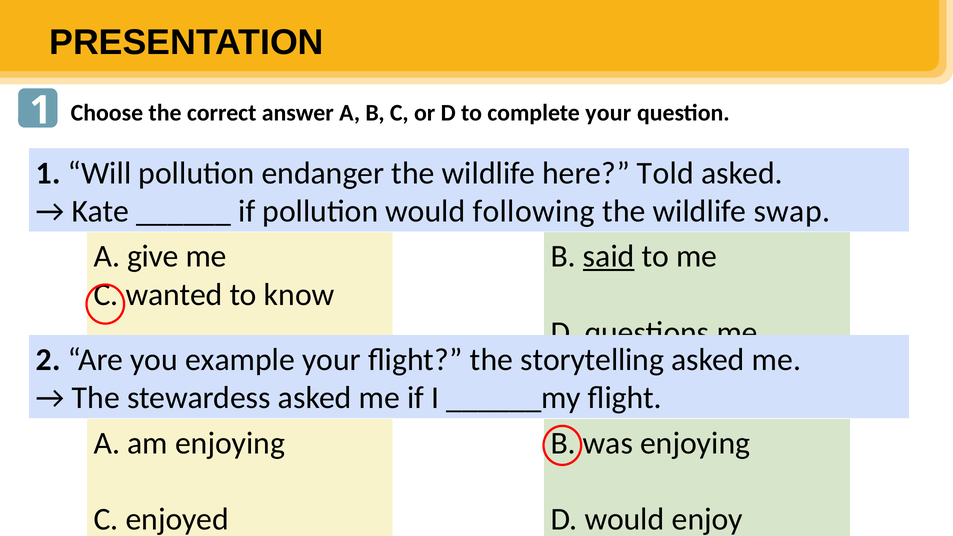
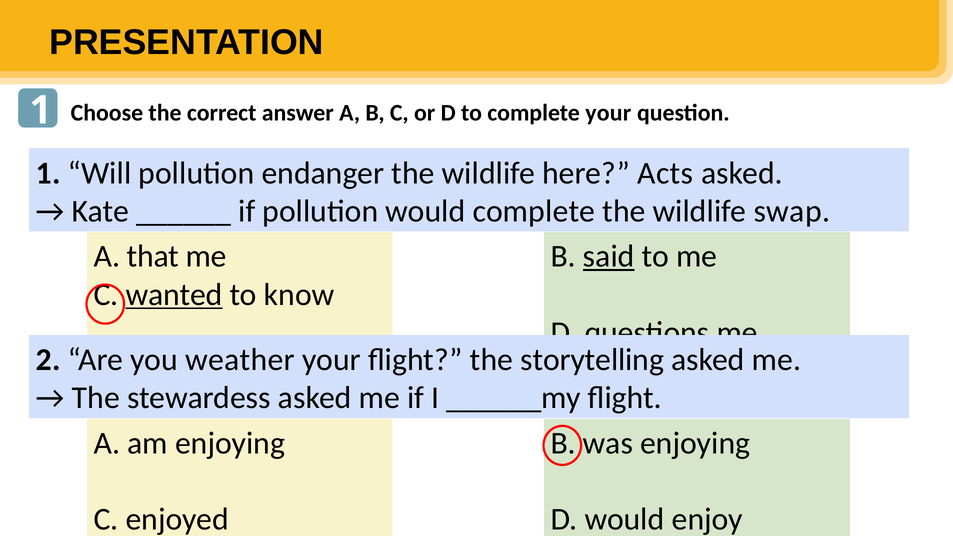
Told: Told -> Acts (665, 173)
would following: following -> complete (534, 211)
give: give -> that (153, 257)
wanted underline: none -> present (174, 295)
example: example -> weather (240, 360)
